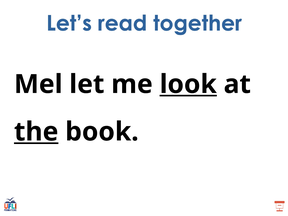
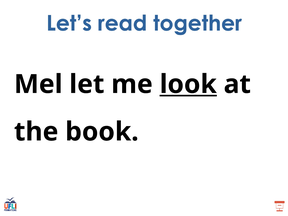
the underline: present -> none (36, 132)
